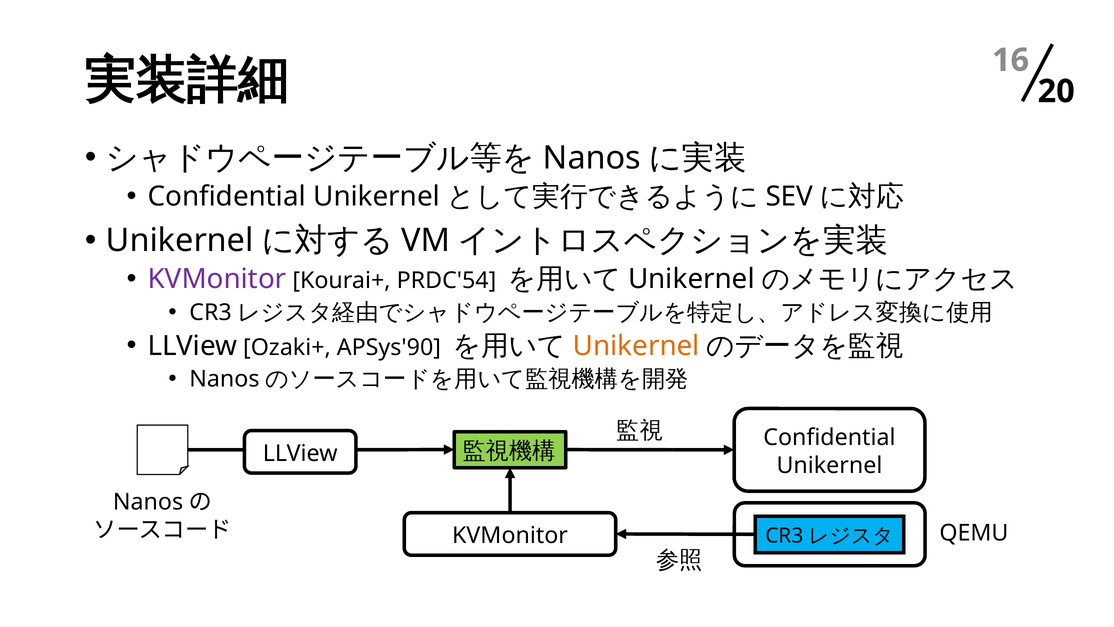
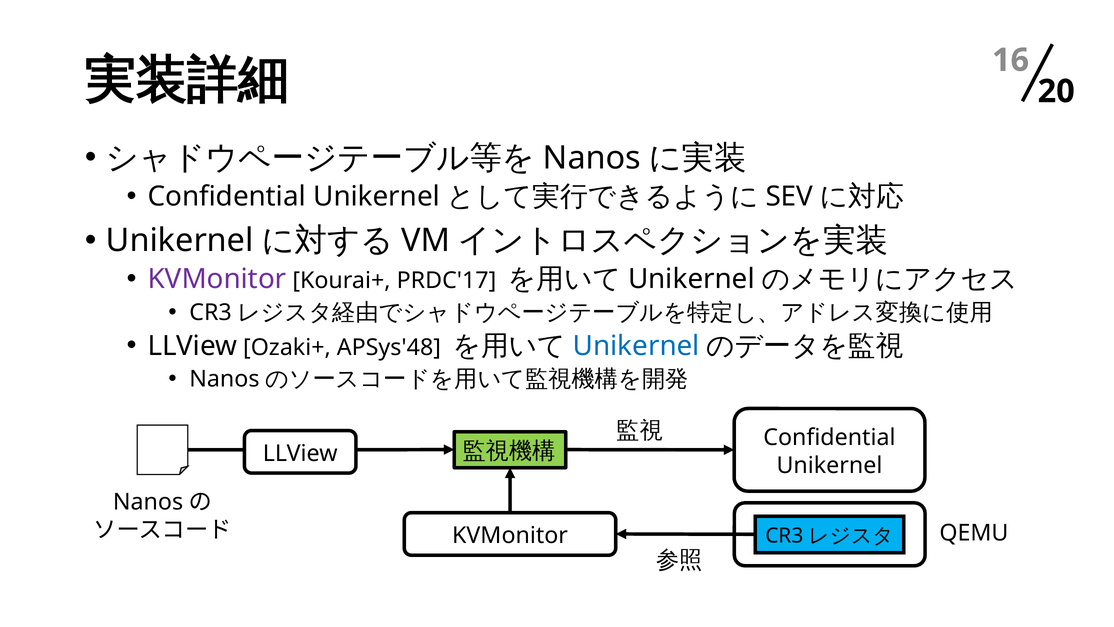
PRDC'54: PRDC'54 -> PRDC'17 (446, 280)
APSys'90: APSys'90 -> APSys'48 (389, 347)
Unikernel colour: orange -> blue (636, 346)
